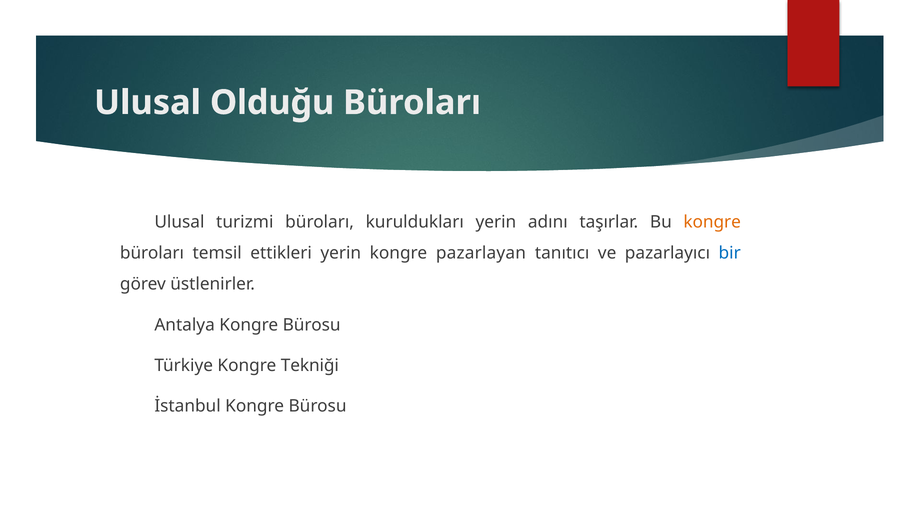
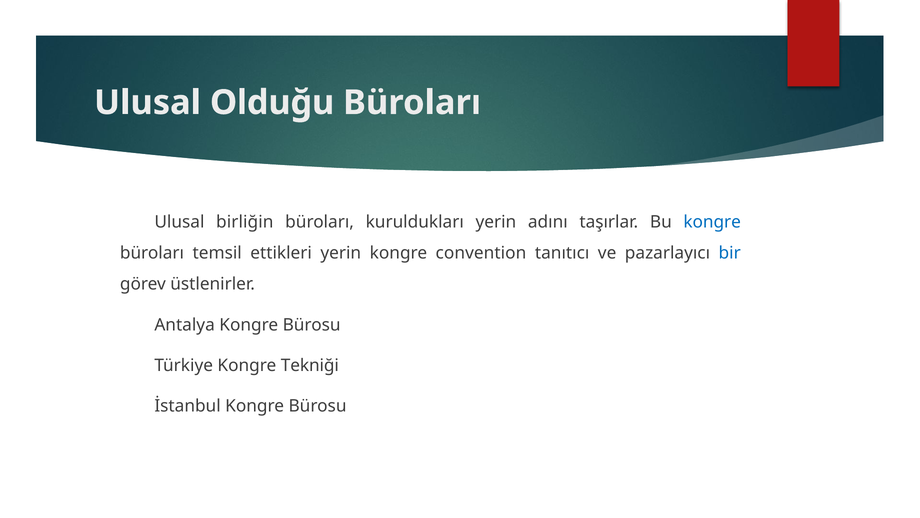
turizmi: turizmi -> birliğin (245, 222)
kongre colour: orange -> blue (712, 222)
pazarlayan: pazarlayan -> convention (481, 253)
